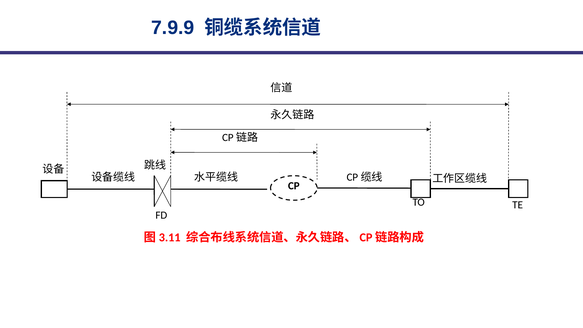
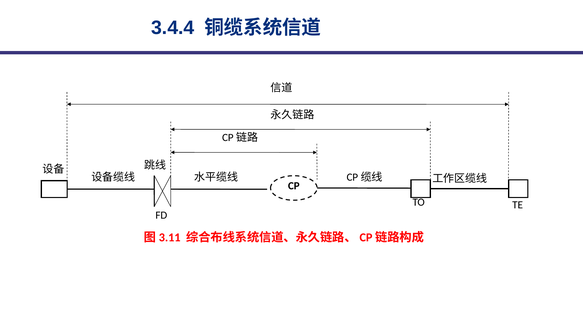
7.9.9: 7.9.9 -> 3.4.4 (173, 28)
